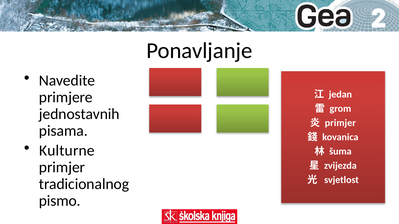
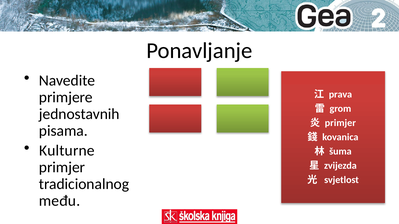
jedan: jedan -> prava (340, 95)
pismo: pismo -> među (60, 201)
